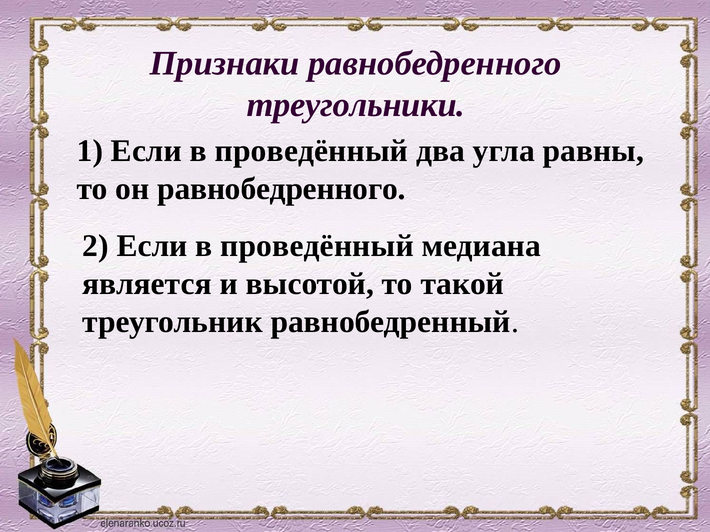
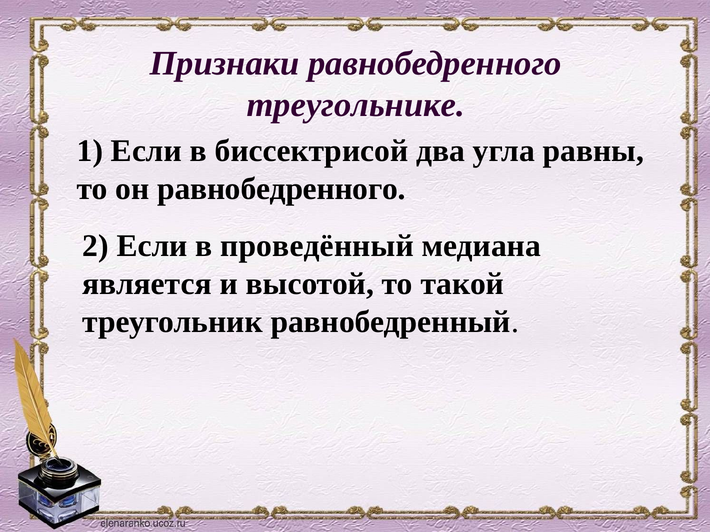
треугольники: треугольники -> треугольнике (356, 105)
1 Если в проведённый: проведённый -> биссектрисой (312, 151)
